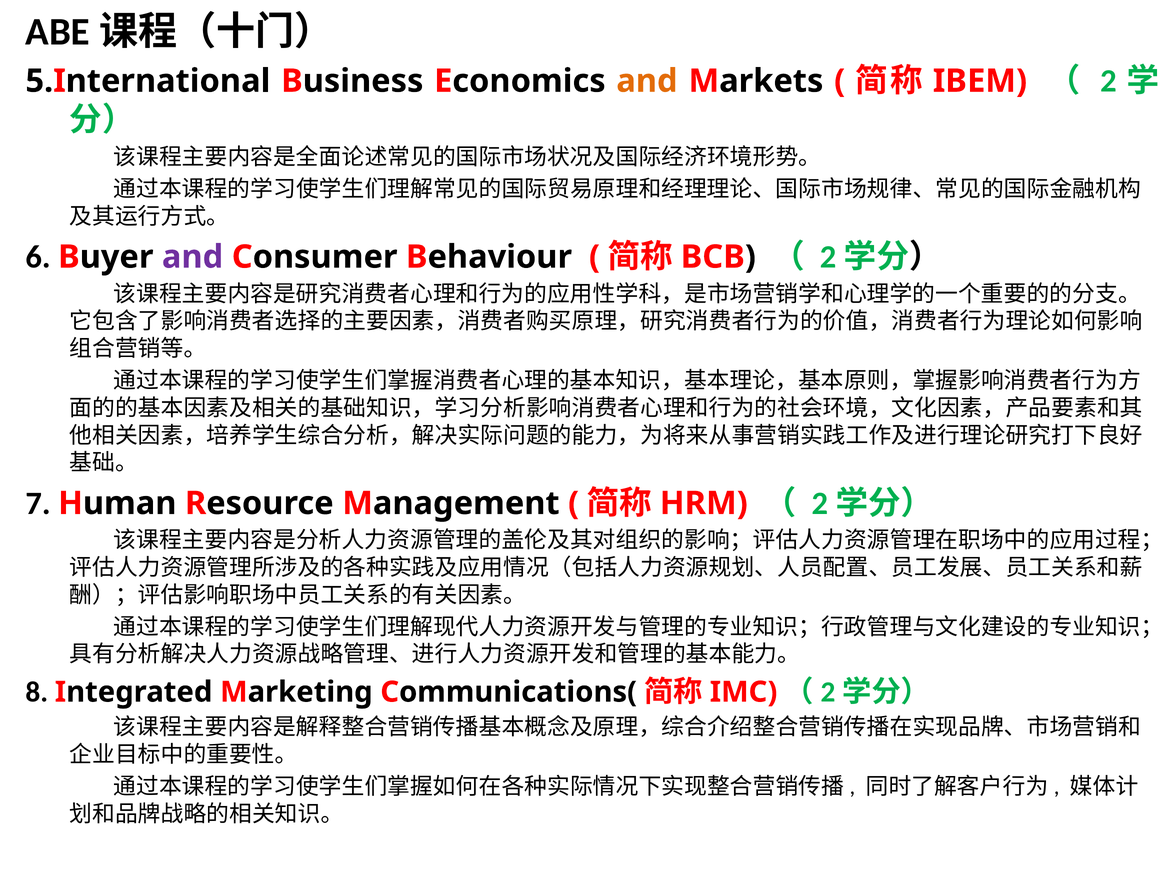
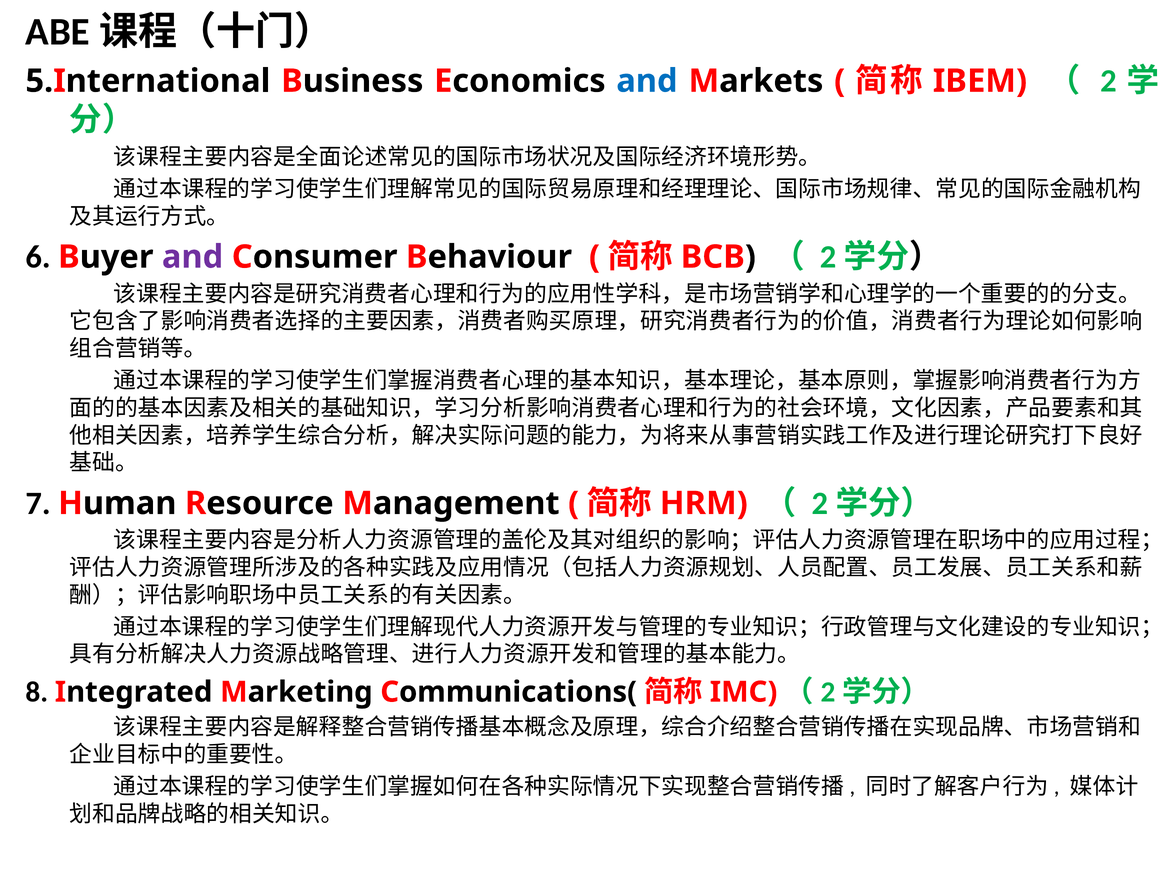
and colour: orange -> blue (647, 81)
